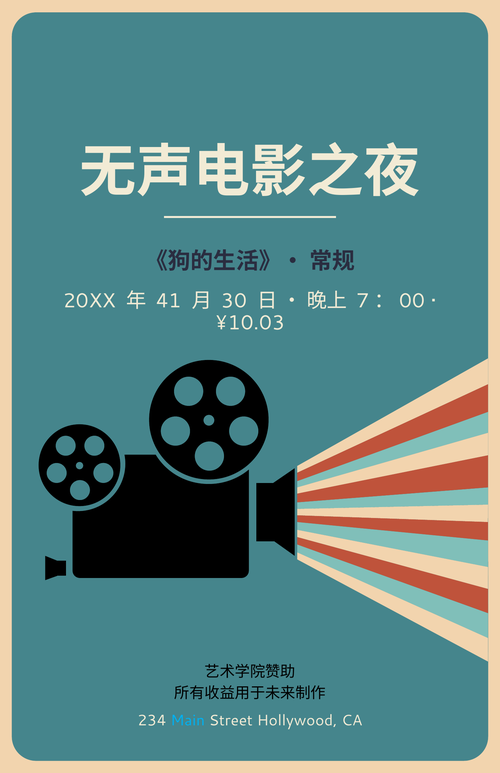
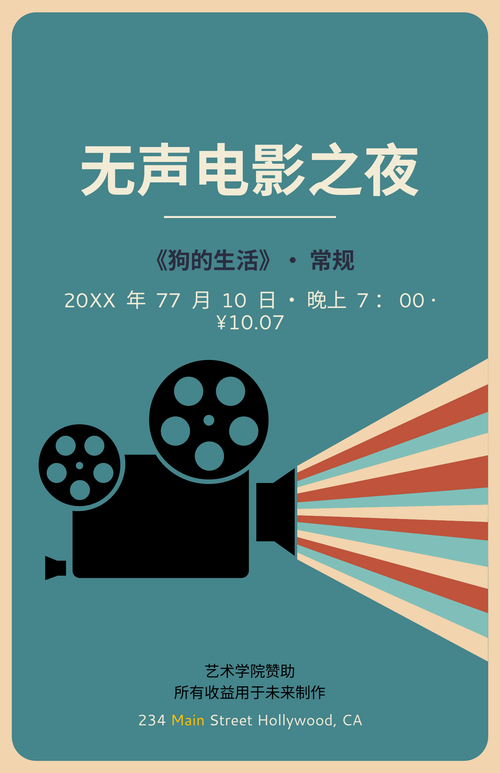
41: 41 -> 77 (169, 301)
30: 30 -> 10 (234, 301)
¥10.03: ¥10.03 -> ¥10.07 (250, 323)
Main colour: light blue -> yellow (188, 720)
